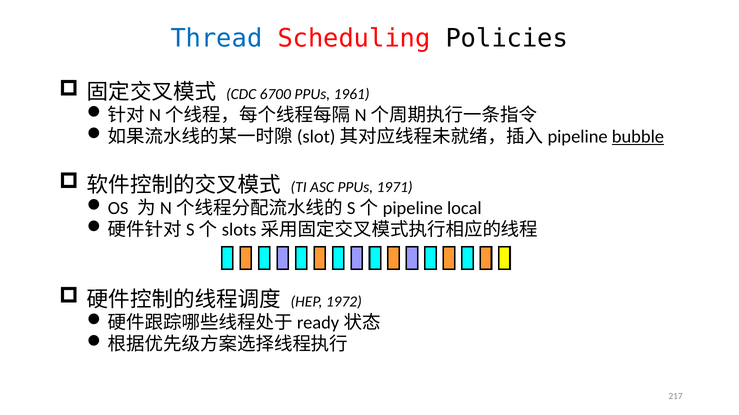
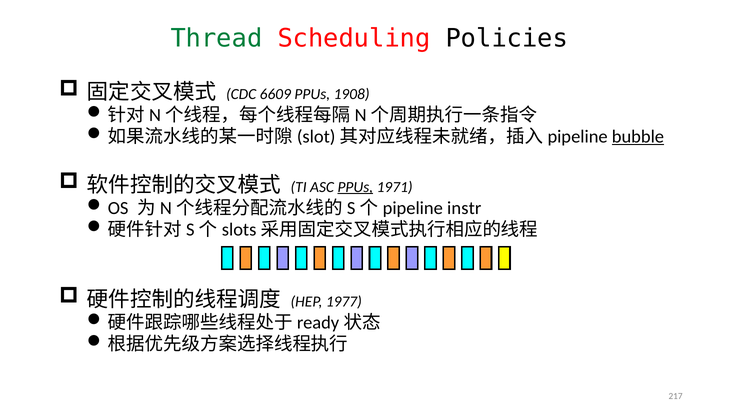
Thread colour: blue -> green (217, 38)
6700: 6700 -> 6609 (275, 94)
1961: 1961 -> 1908 (352, 94)
PPUs underline: none -> present (355, 187)
local: local -> instr (464, 208)
1972: 1972 -> 1977 (344, 302)
